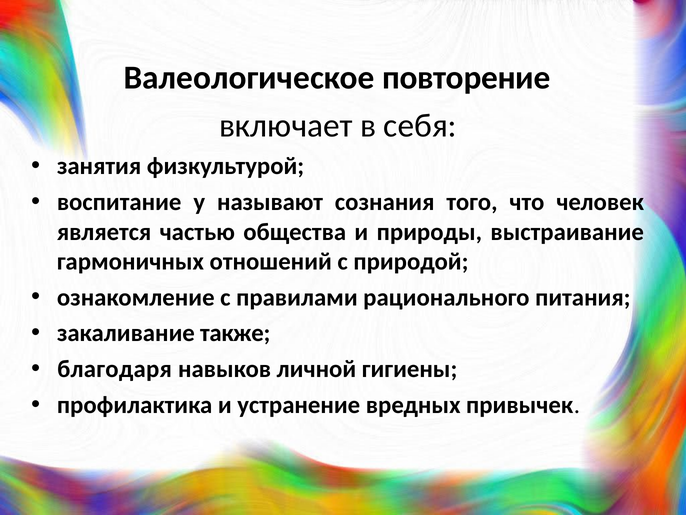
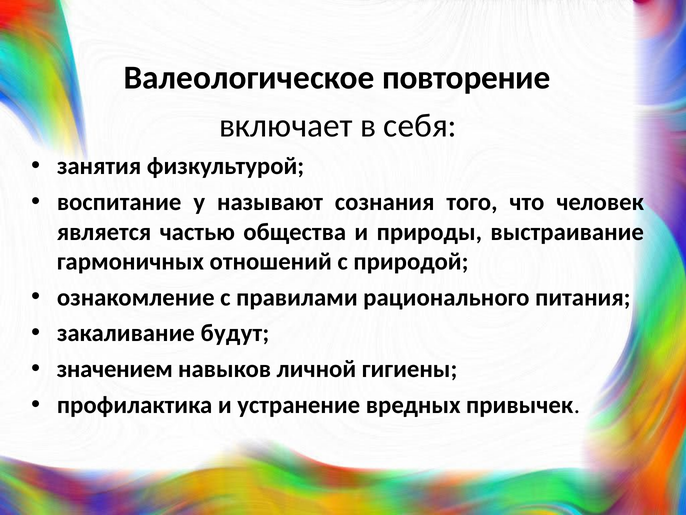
также: также -> будут (235, 333)
благодаря: благодаря -> значением (115, 369)
